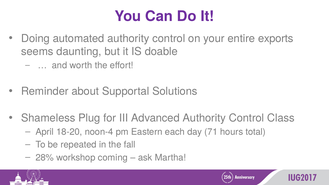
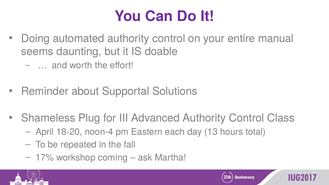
exports: exports -> manual (276, 38)
71: 71 -> 13 (211, 132)
28%: 28% -> 17% (45, 158)
